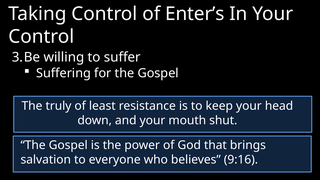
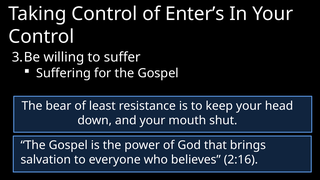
truly: truly -> bear (58, 106)
9:16: 9:16 -> 2:16 (241, 160)
